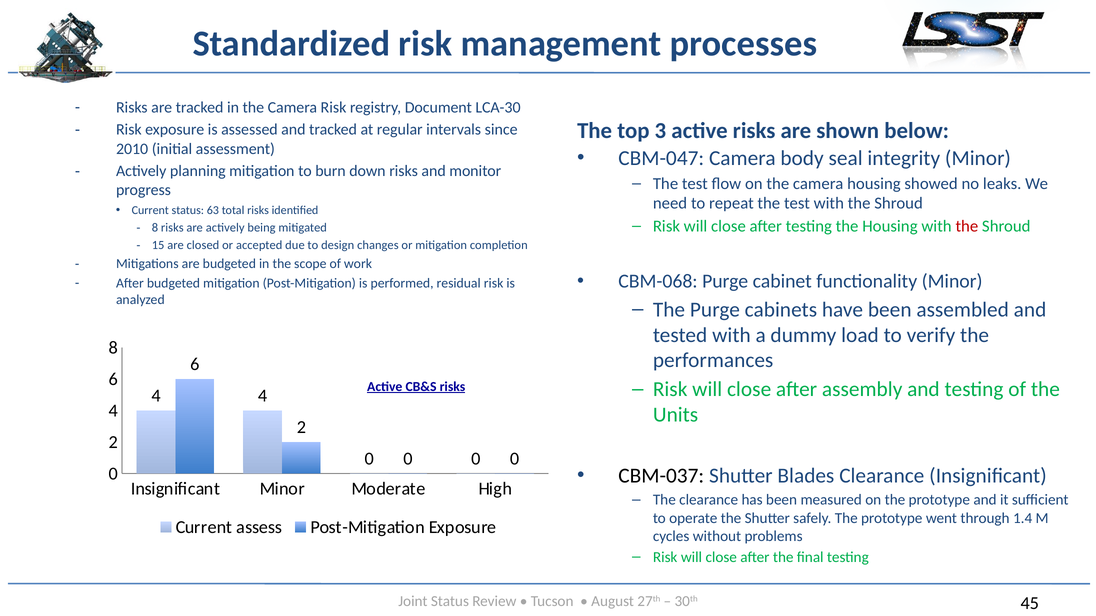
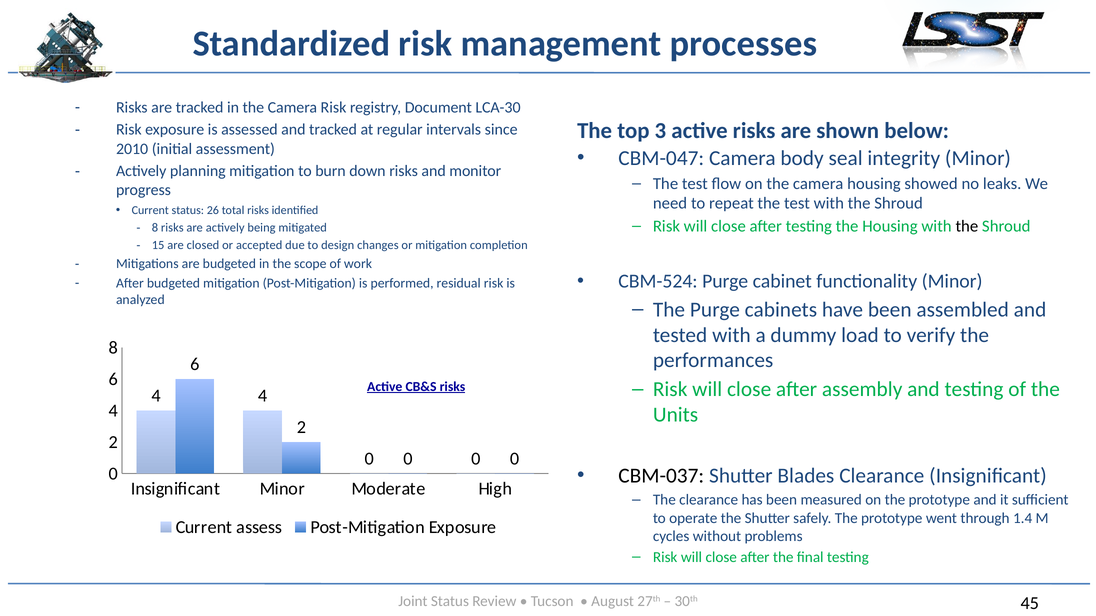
63: 63 -> 26 (213, 211)
the colour: red -> black (967, 226)
CBM-068: CBM-068 -> CBM-524 (658, 282)
